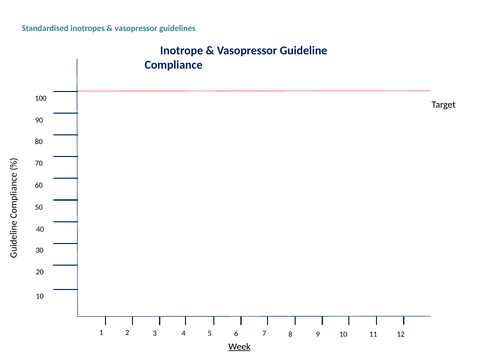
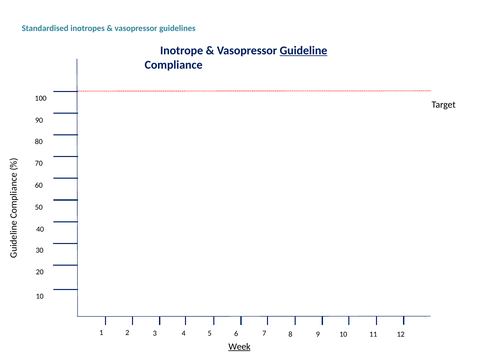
Guideline underline: none -> present (304, 50)
